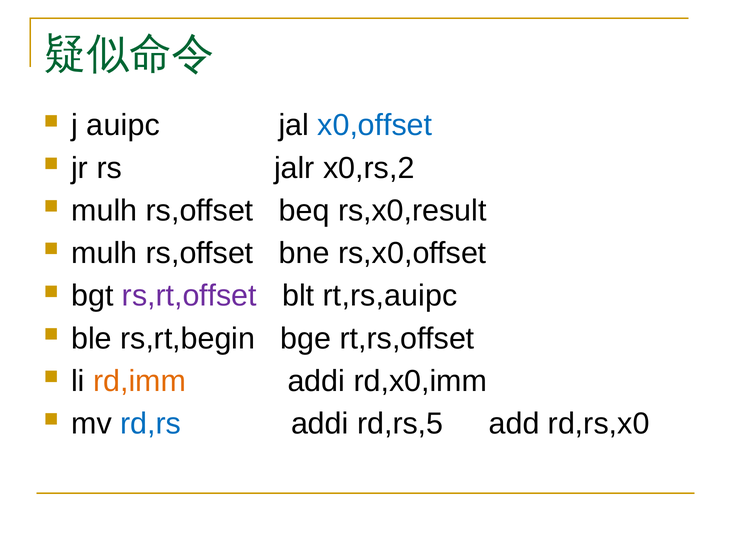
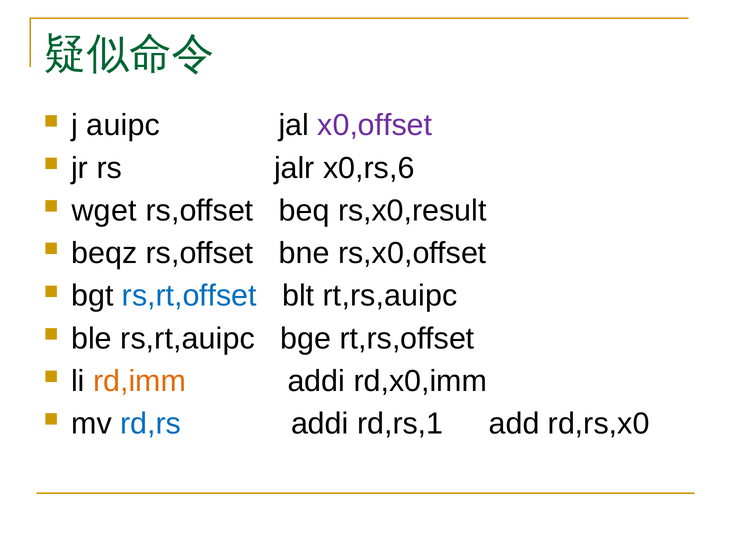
x0,offset colour: blue -> purple (375, 125)
x0,rs,2: x0,rs,2 -> x0,rs,6 (369, 168)
mulh: mulh -> wget (104, 211)
mulh: mulh -> beqz (104, 253)
rs,rt,offset colour: purple -> blue (189, 296)
rs,rt,begin: rs,rt,begin -> rs,rt,auipc (188, 339)
rd,rs,5: rd,rs,5 -> rd,rs,1 (400, 424)
